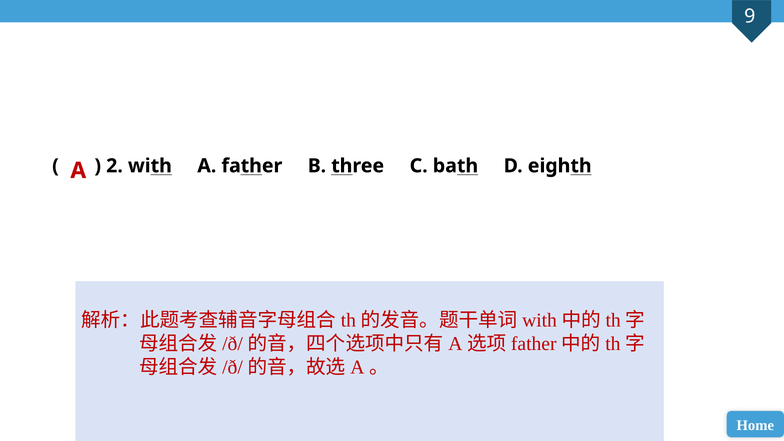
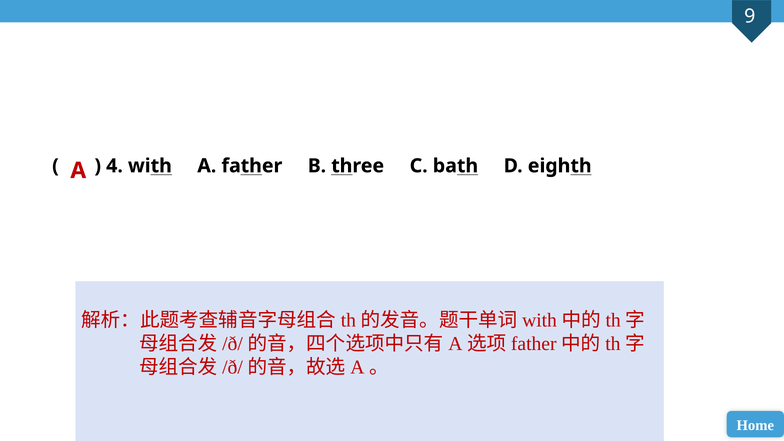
2: 2 -> 4 (115, 166)
